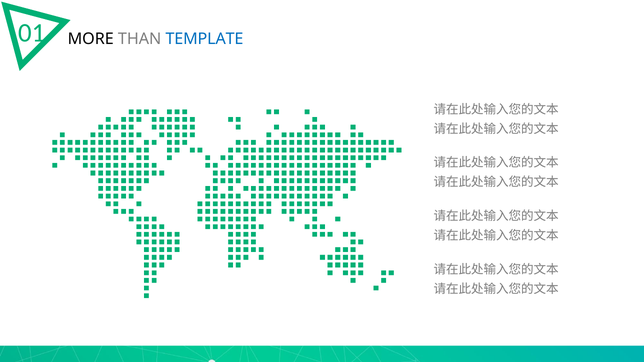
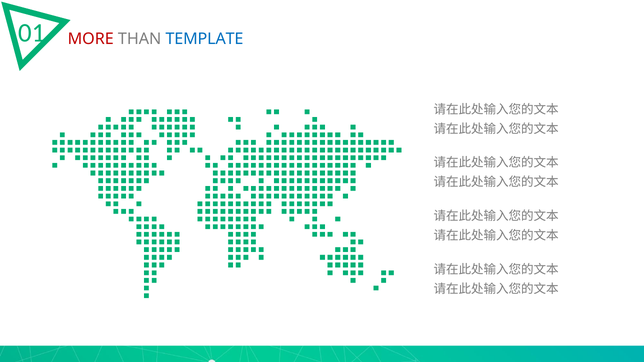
MORE colour: black -> red (91, 39)
